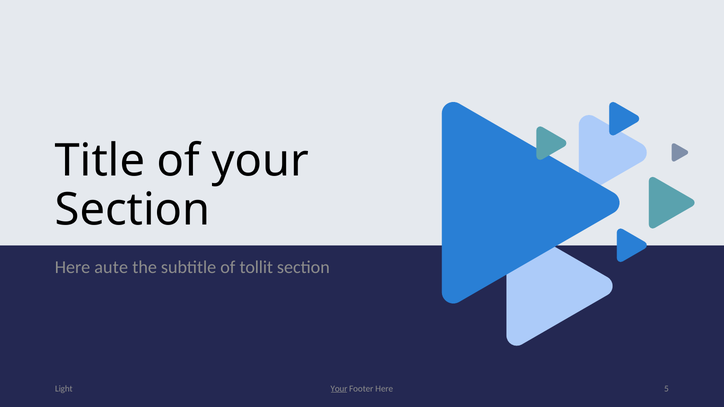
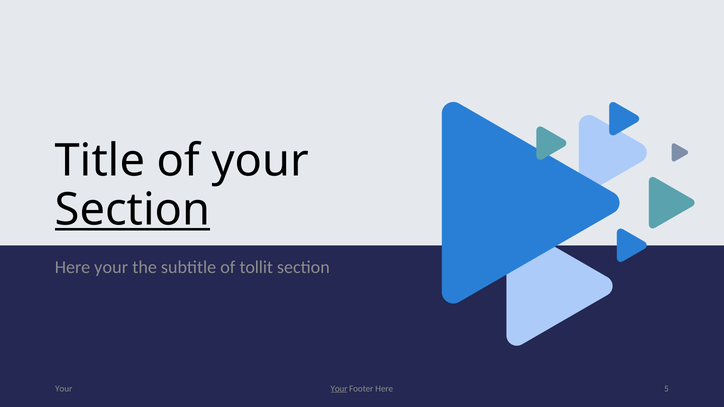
Section underline: none -> present (133, 210)
Here aute: aute -> your (111, 267)
Light: Light -> Your (64, 389)
